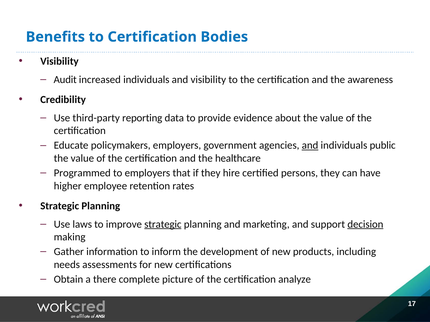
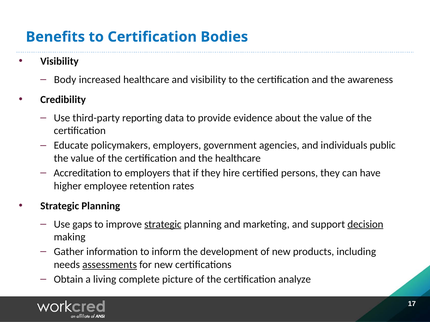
Audit: Audit -> Body (65, 80)
increased individuals: individuals -> healthcare (146, 80)
and underline: present -> none (310, 146)
Programmed: Programmed -> Accreditation (82, 173)
laws: laws -> gaps (82, 224)
assessments underline: none -> present (110, 265)
there: there -> living (105, 280)
